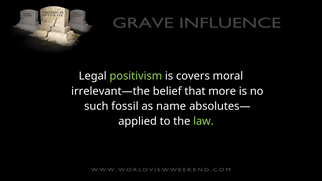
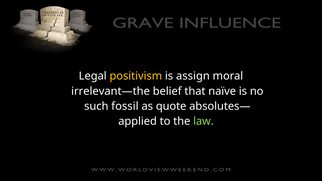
positivism colour: light green -> yellow (136, 76)
covers: covers -> assign (193, 76)
more: more -> naïve (222, 91)
name: name -> quote (171, 106)
